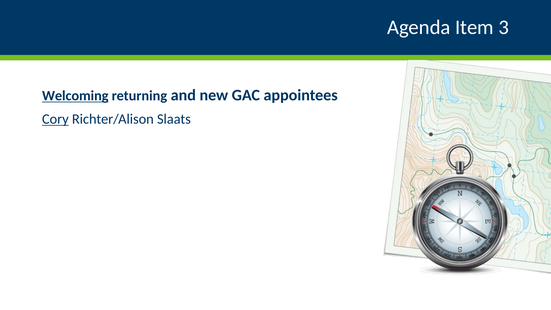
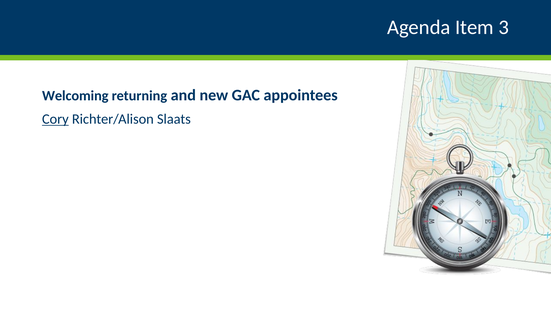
Welcoming underline: present -> none (75, 96)
